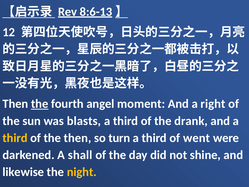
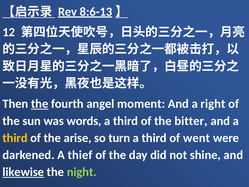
blasts: blasts -> words (84, 121)
drank: drank -> bitter (191, 121)
the then: then -> arise (78, 138)
shall: shall -> thief (80, 155)
likewise underline: none -> present (23, 172)
night colour: yellow -> light green (82, 172)
